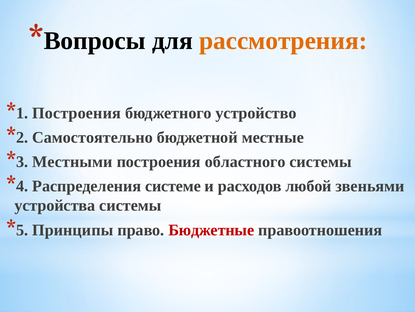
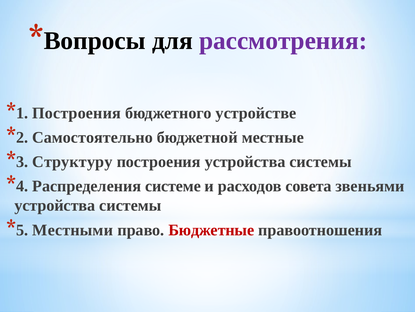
рассмотрения colour: orange -> purple (283, 41)
устройство: устройство -> устройстве (256, 113)
Местными: Местными -> Структуру (72, 162)
построения областного: областного -> устройства (245, 162)
любой: любой -> совета (308, 186)
Принципы: Принципы -> Местными (73, 229)
